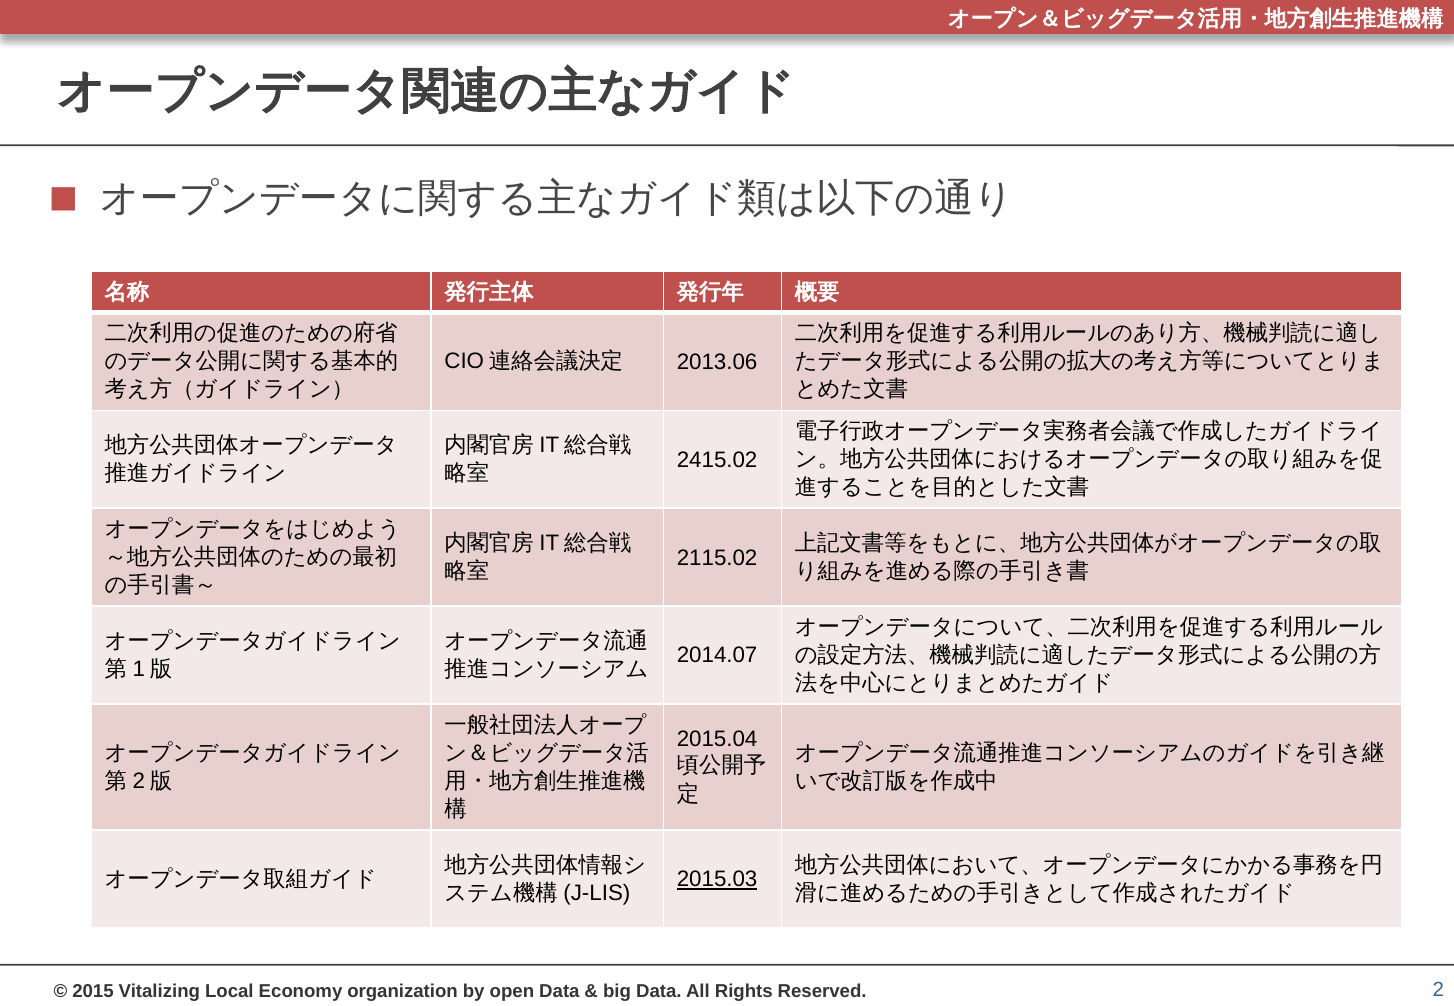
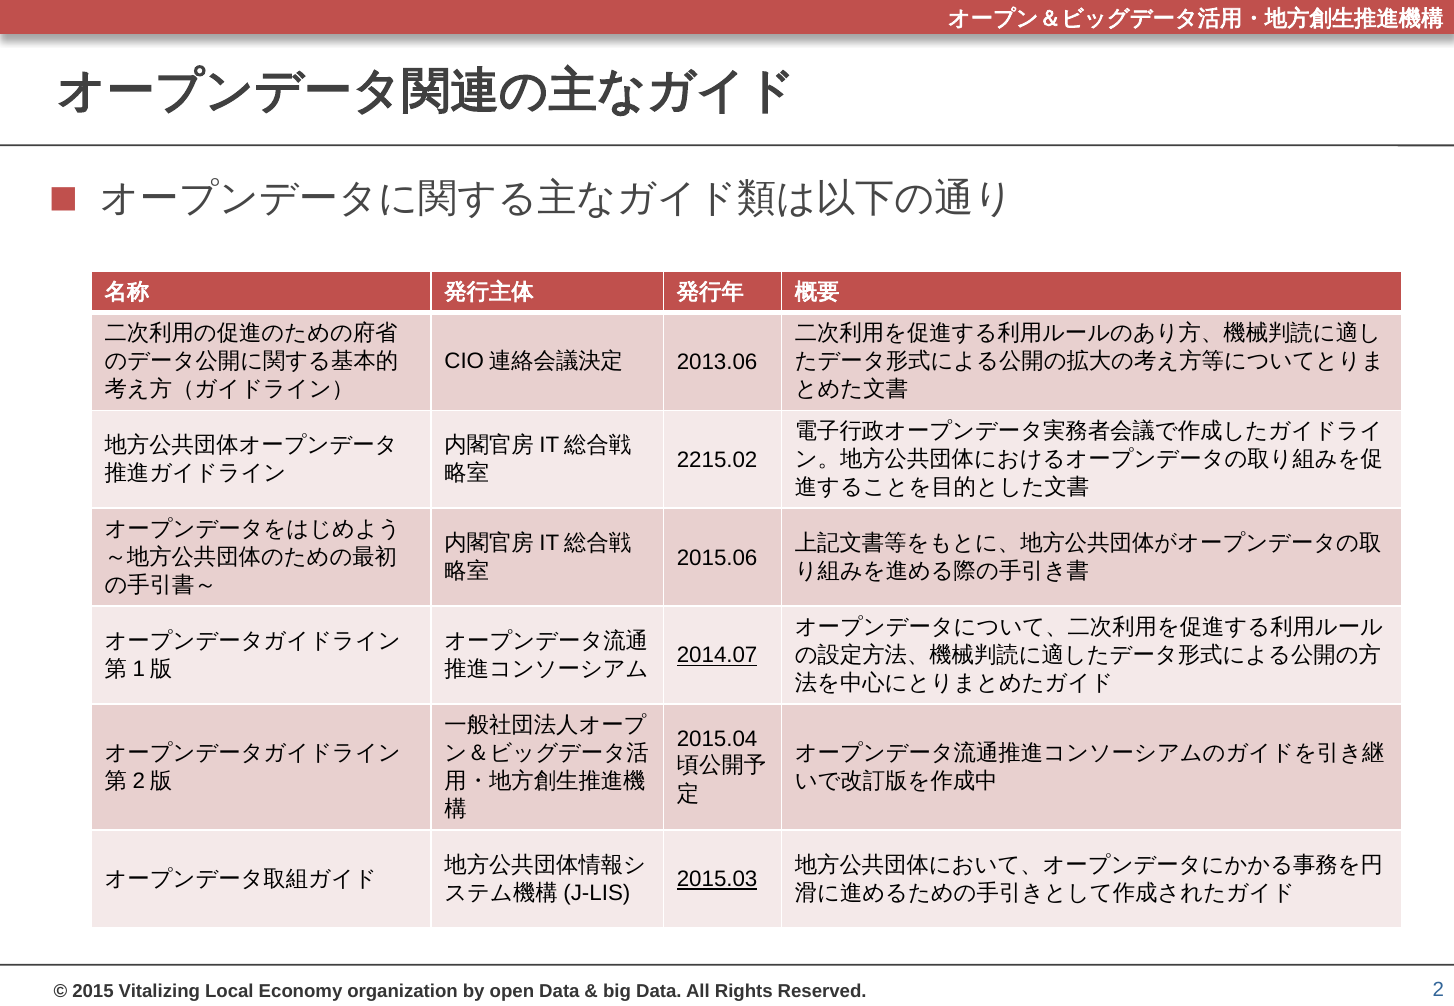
2415.02: 2415.02 -> 2215.02 (717, 460)
2115.02: 2115.02 -> 2015.06 (717, 558)
2014.07 underline: none -> present (717, 656)
